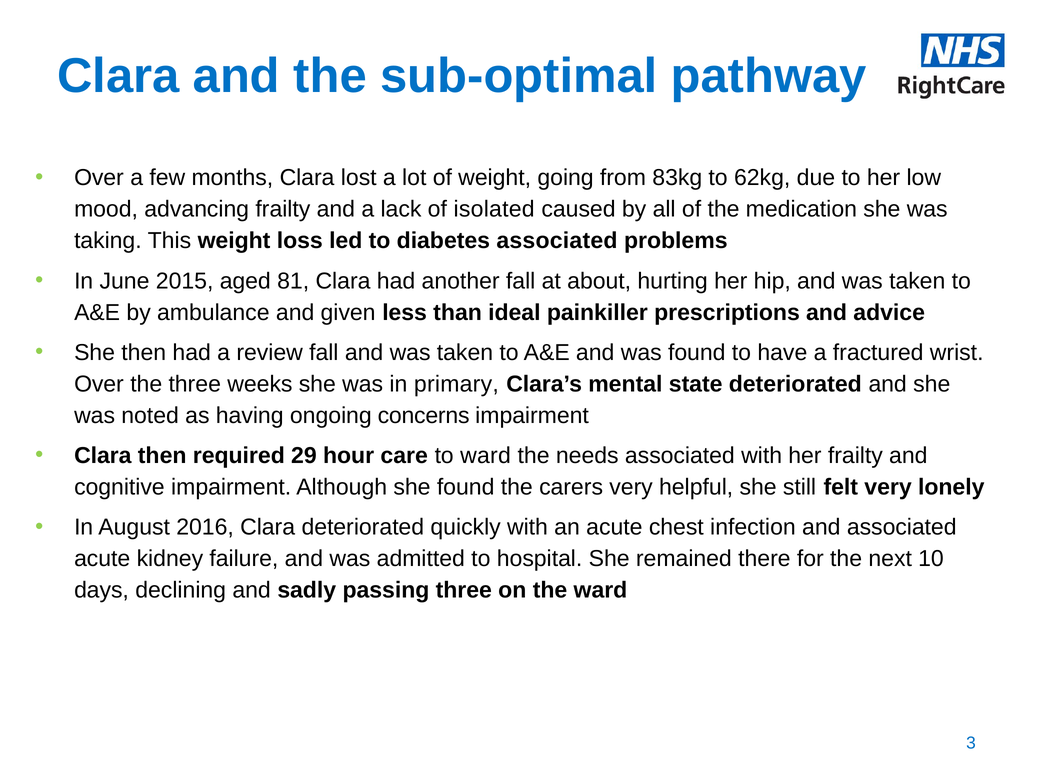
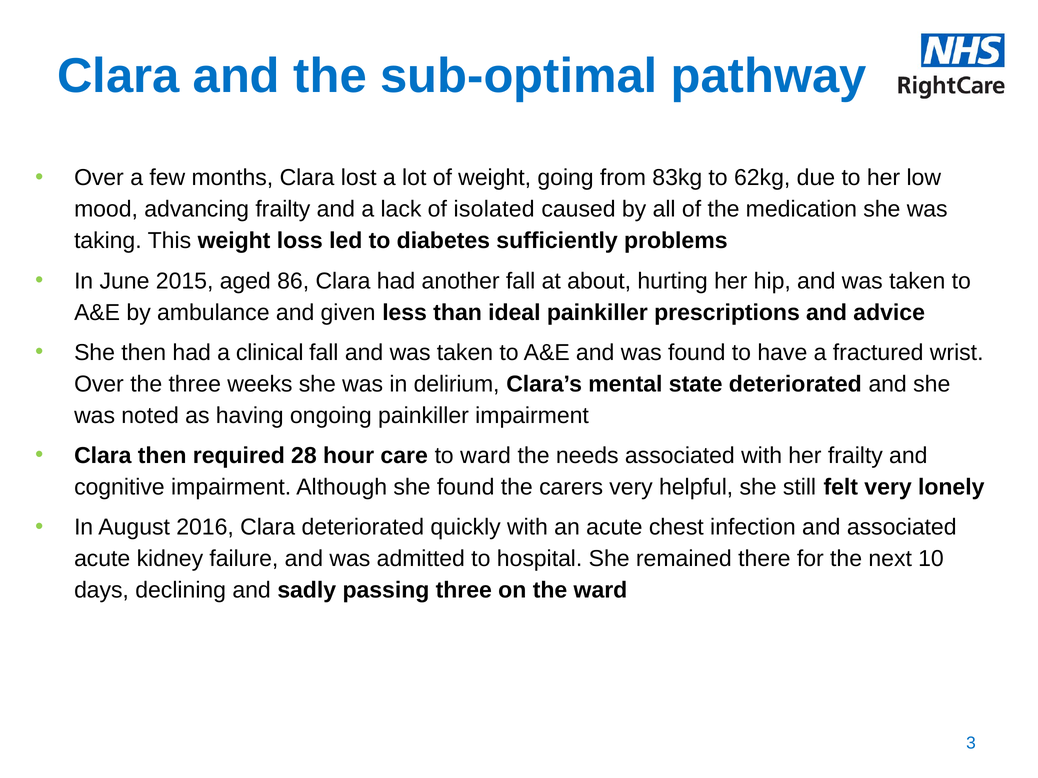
diabetes associated: associated -> sufficiently (557, 241)
81: 81 -> 86 (293, 281)
review: review -> clinical (270, 353)
primary: primary -> delirium (457, 384)
ongoing concerns: concerns -> painkiller (423, 416)
29: 29 -> 28 (304, 456)
